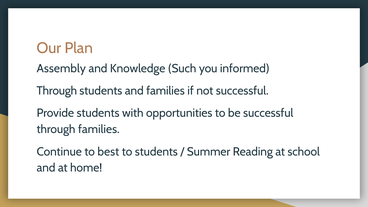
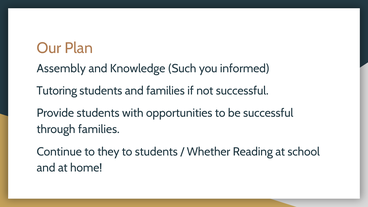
Through: Through -> Tutoring (57, 91)
best: best -> they (108, 152)
Summer: Summer -> Whether (208, 152)
